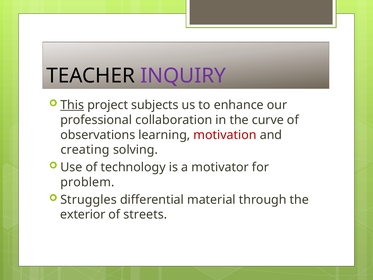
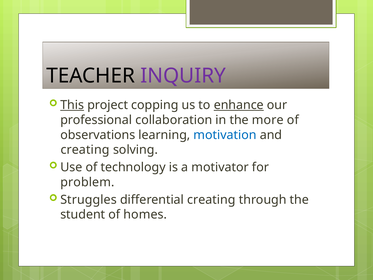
subjects: subjects -> copping (155, 105)
enhance underline: none -> present (239, 105)
curve: curve -> more (268, 120)
motivation colour: red -> blue (225, 135)
differential material: material -> creating (211, 199)
exterior: exterior -> student (83, 214)
streets: streets -> homes (145, 214)
